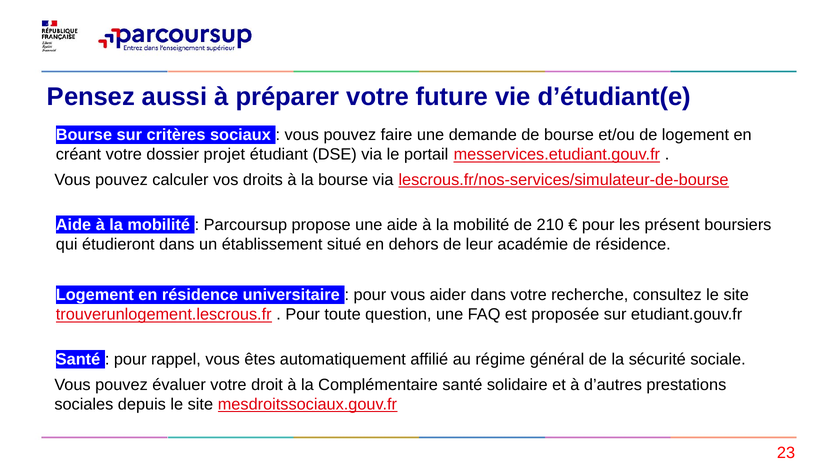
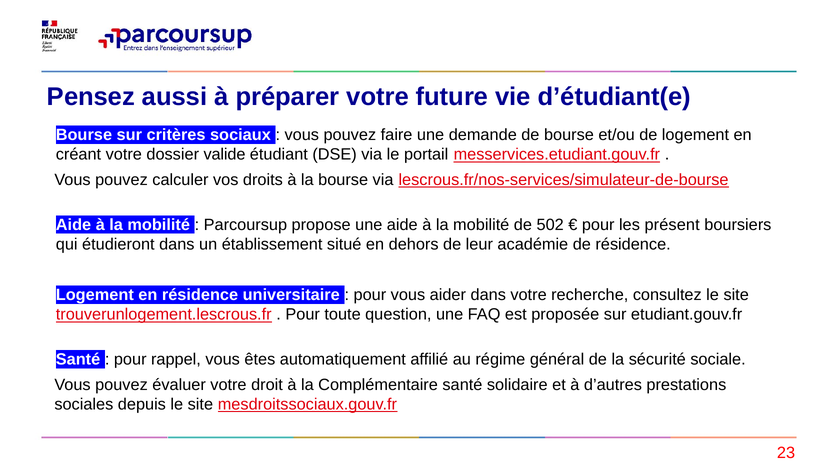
projet: projet -> valide (224, 155)
210: 210 -> 502 (550, 225)
